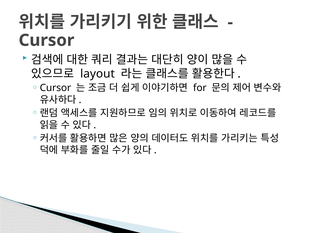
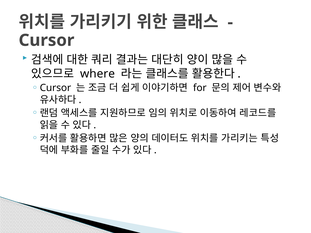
layout: layout -> where (97, 74)
